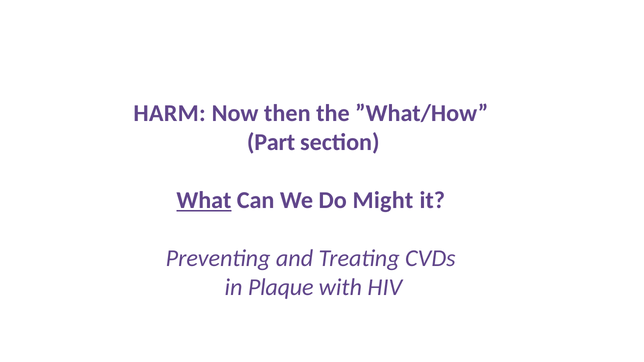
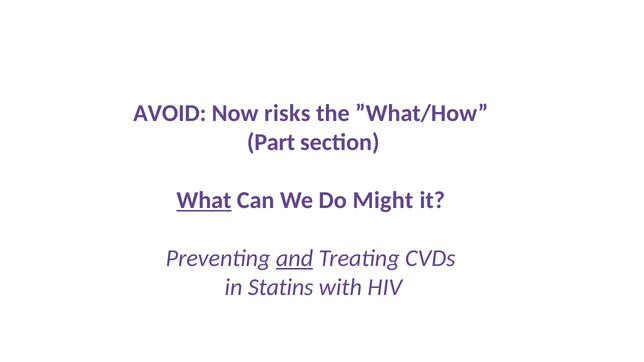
HARM: HARM -> AVOID (170, 113)
then: then -> risks (287, 113)
and underline: none -> present (295, 258)
Plaque: Plaque -> Statins (281, 287)
